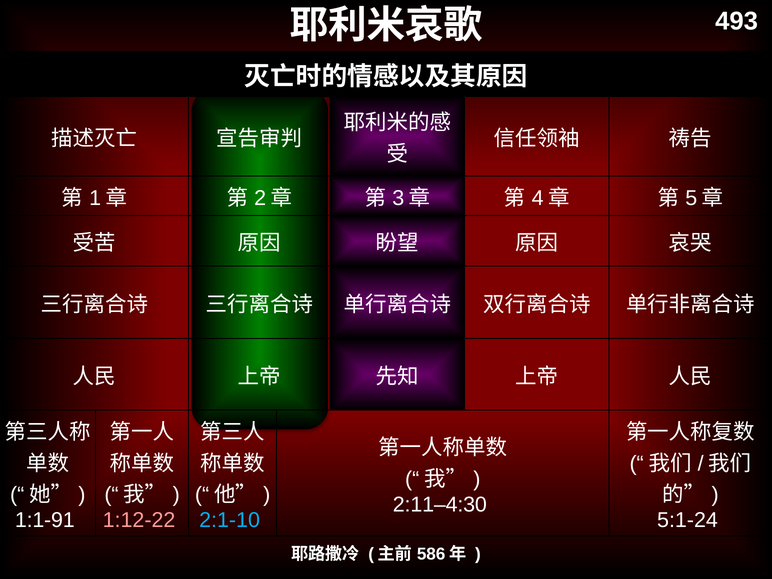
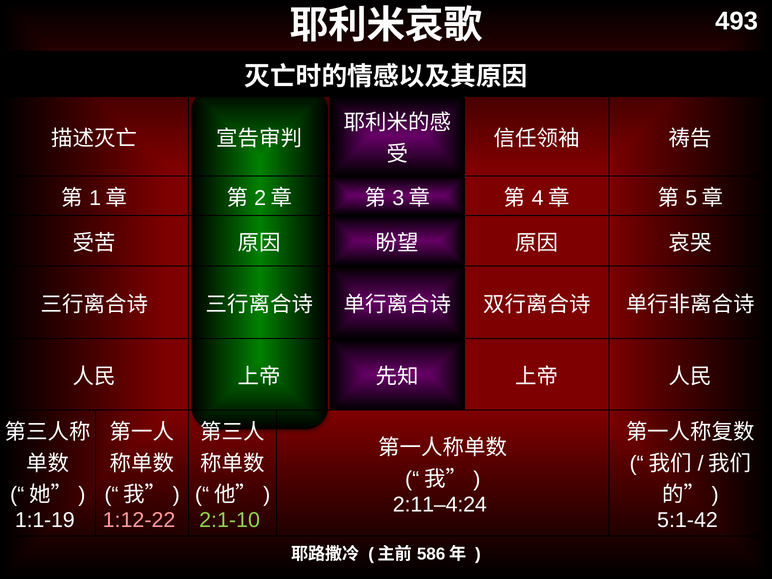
2:11–4:30: 2:11–4:30 -> 2:11–4:24 (440, 505)
1:1-91: 1:1-91 -> 1:1-19 (45, 520)
2:1-10 colour: light blue -> light green (230, 520)
5:1-24: 5:1-24 -> 5:1-42 (687, 520)
